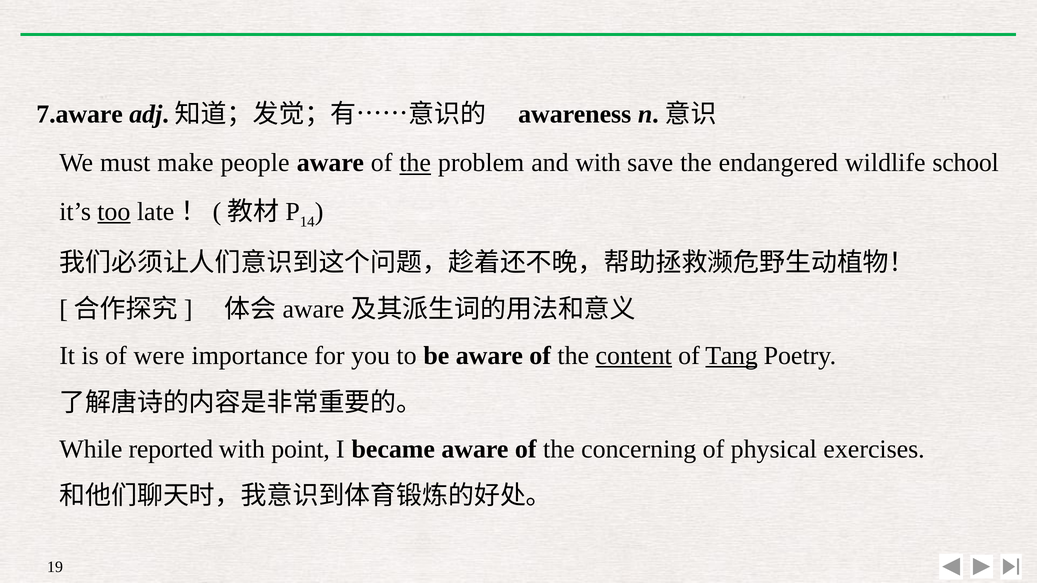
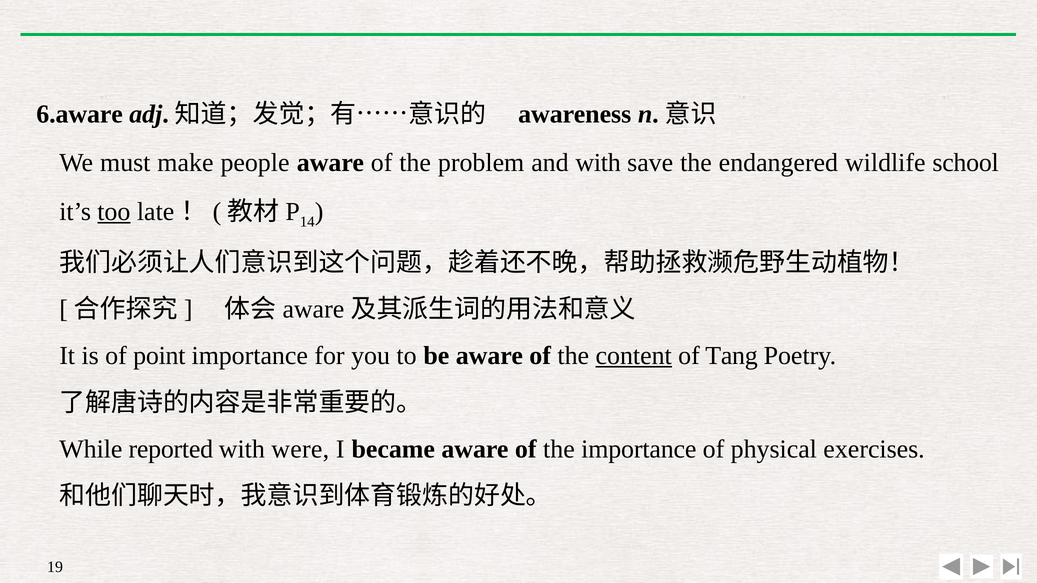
7.aware: 7.aware -> 6.aware (80, 114)
the underline: present -> none (415, 163)
were: were -> point (159, 356)
Tang underline: present -> none (732, 356)
point: point -> were (300, 449)
the concerning: concerning -> importance (639, 449)
